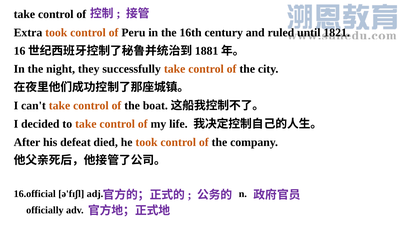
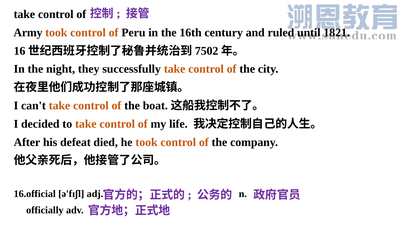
Extra: Extra -> Army (28, 33)
1881: 1881 -> 7502 (207, 51)
